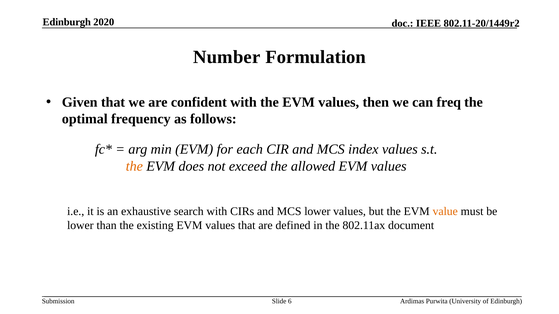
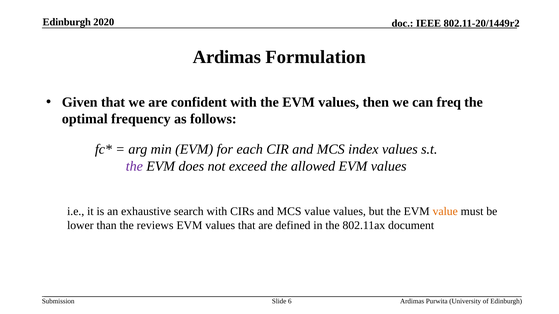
Number: Number -> Ardimas (227, 57)
the colour: orange -> purple (134, 166)
MCS lower: lower -> value (317, 212)
existing: existing -> reviews (155, 225)
